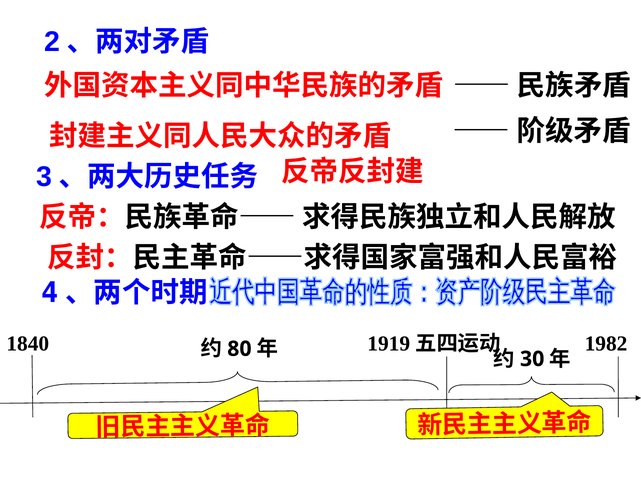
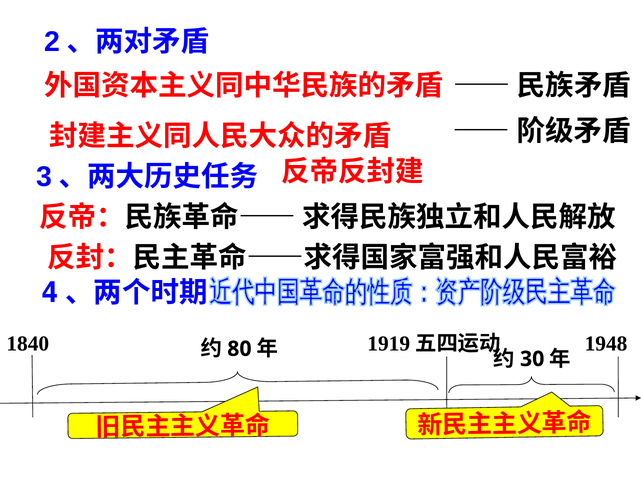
1982: 1982 -> 1948 (606, 344)
